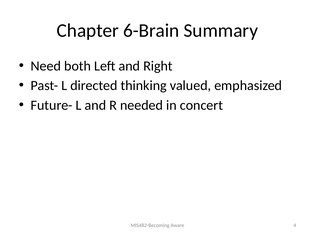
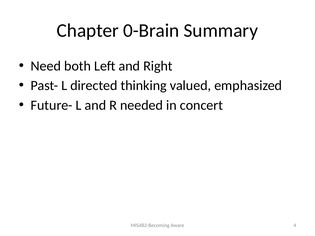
6-Brain: 6-Brain -> 0-Brain (151, 30)
